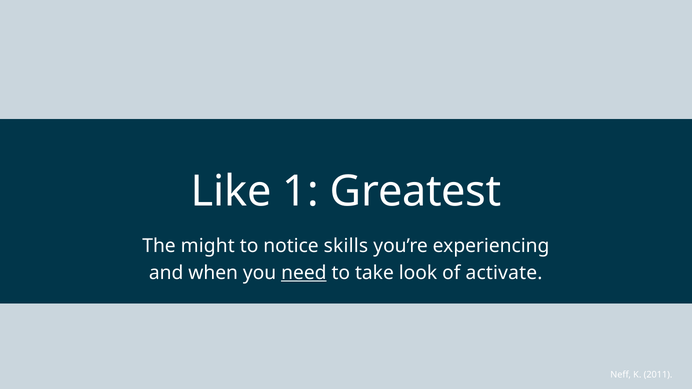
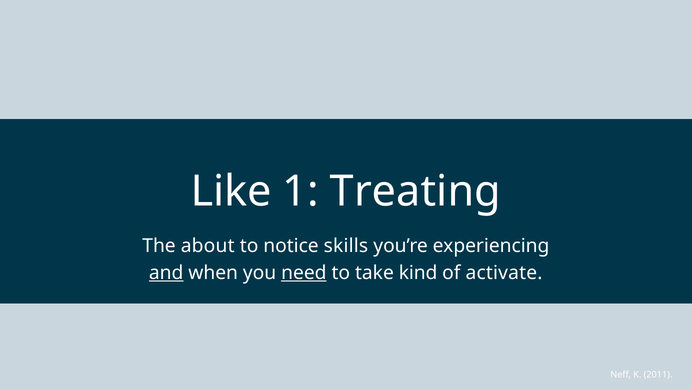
Greatest: Greatest -> Treating (415, 192)
might: might -> about (208, 246)
and underline: none -> present (166, 273)
look: look -> kind (418, 273)
